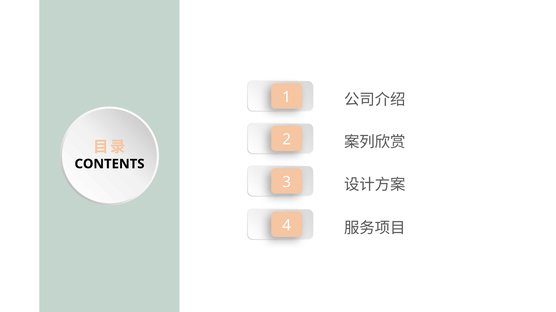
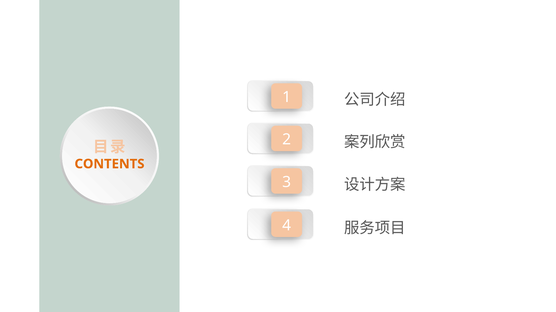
CONTENTS colour: black -> orange (110, 164)
